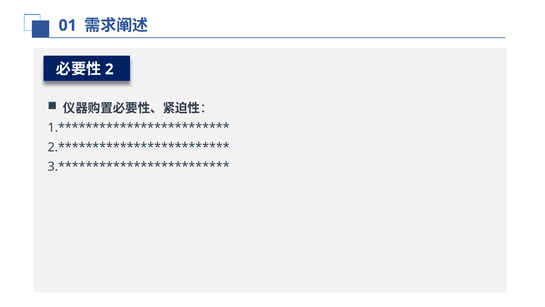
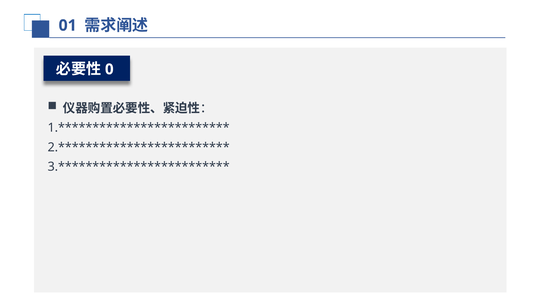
2: 2 -> 0 (109, 69)
